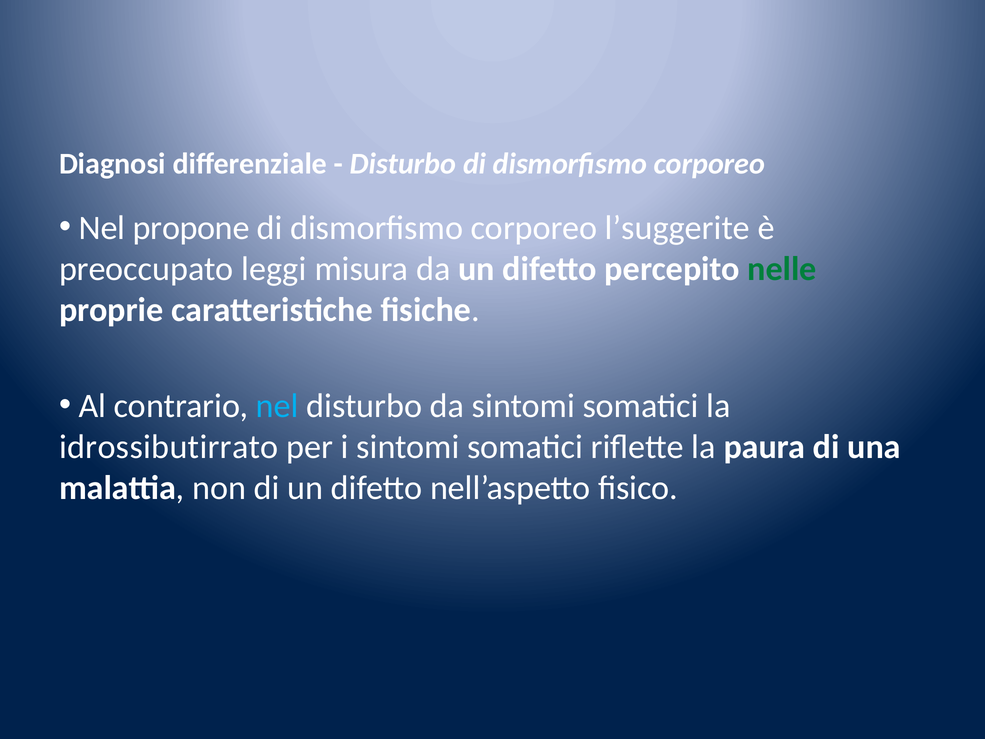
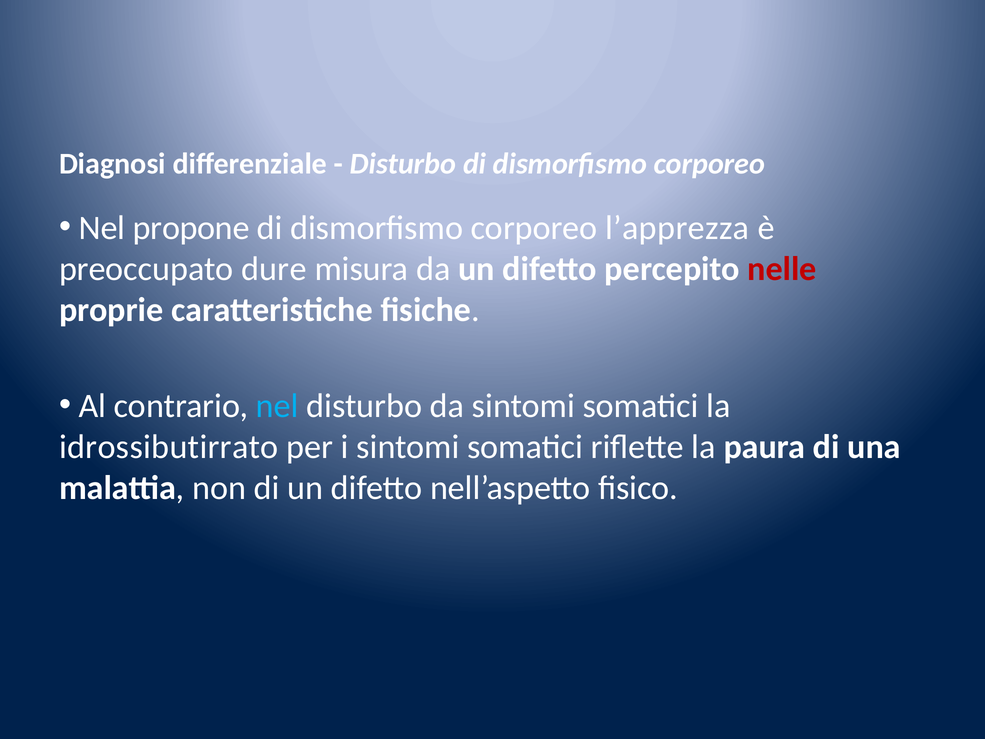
l’suggerite: l’suggerite -> l’apprezza (677, 228)
leggi: leggi -> dure (274, 269)
nelle colour: green -> red (782, 269)
